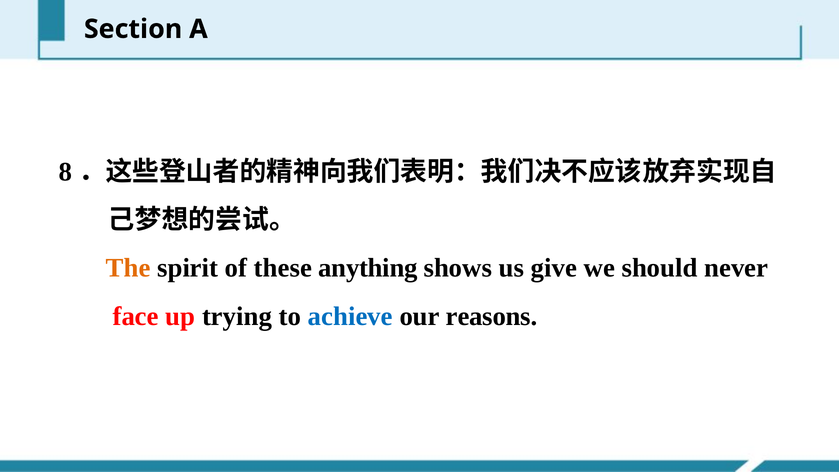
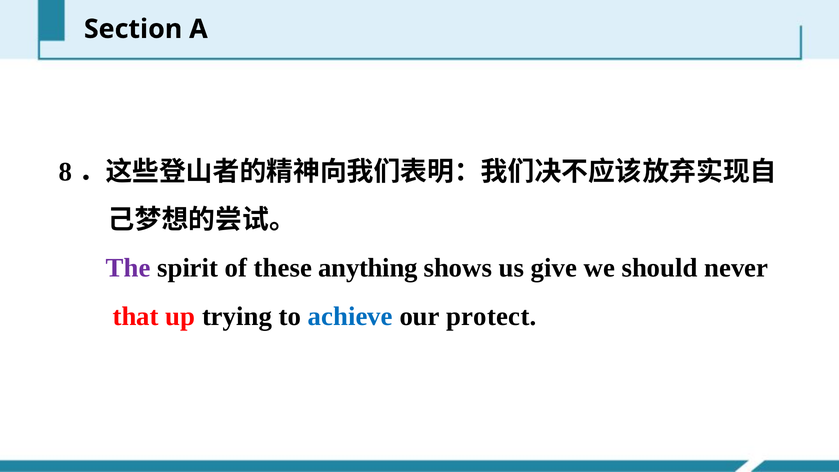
The colour: orange -> purple (128, 268)
face: face -> that (136, 316)
reasons: reasons -> protect (491, 316)
